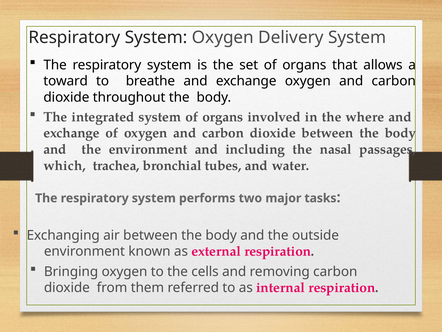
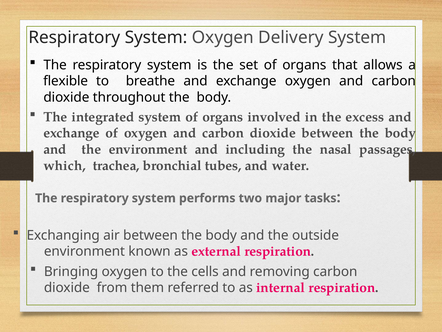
toward: toward -> flexible (66, 81)
where: where -> excess (365, 117)
